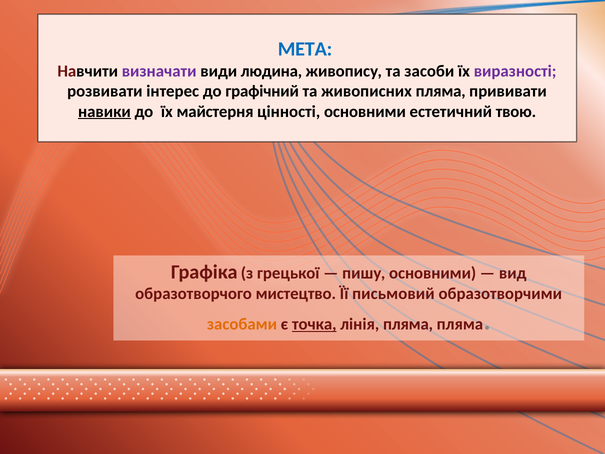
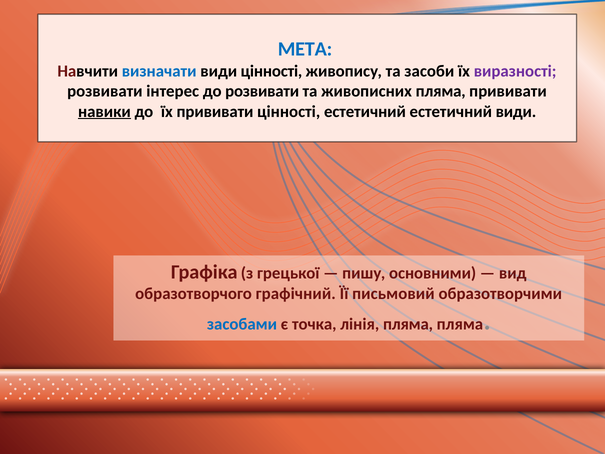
визначати colour: purple -> blue (159, 71)
види людина: людина -> цінності (271, 71)
до графічний: графічний -> розвивати (262, 91)
їх майстерня: майстерня -> прививати (215, 111)
цінності основними: основними -> естетичний (365, 111)
естетичний твою: твою -> види (516, 111)
мистецтво: мистецтво -> графічний (296, 294)
засобами colour: orange -> blue (242, 324)
точка underline: present -> none (314, 324)
